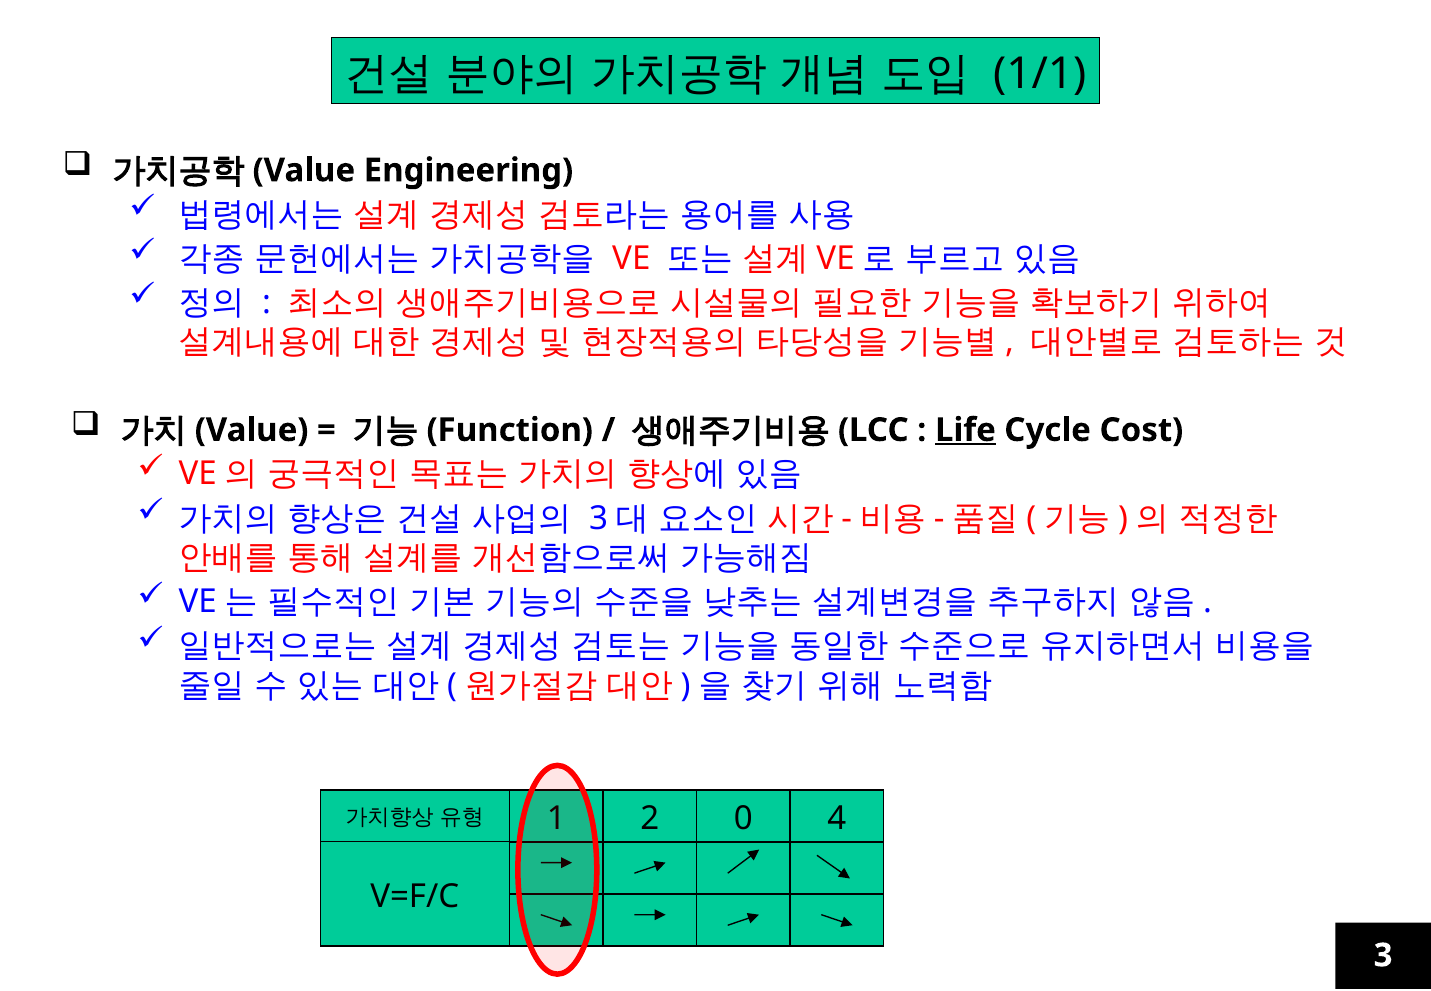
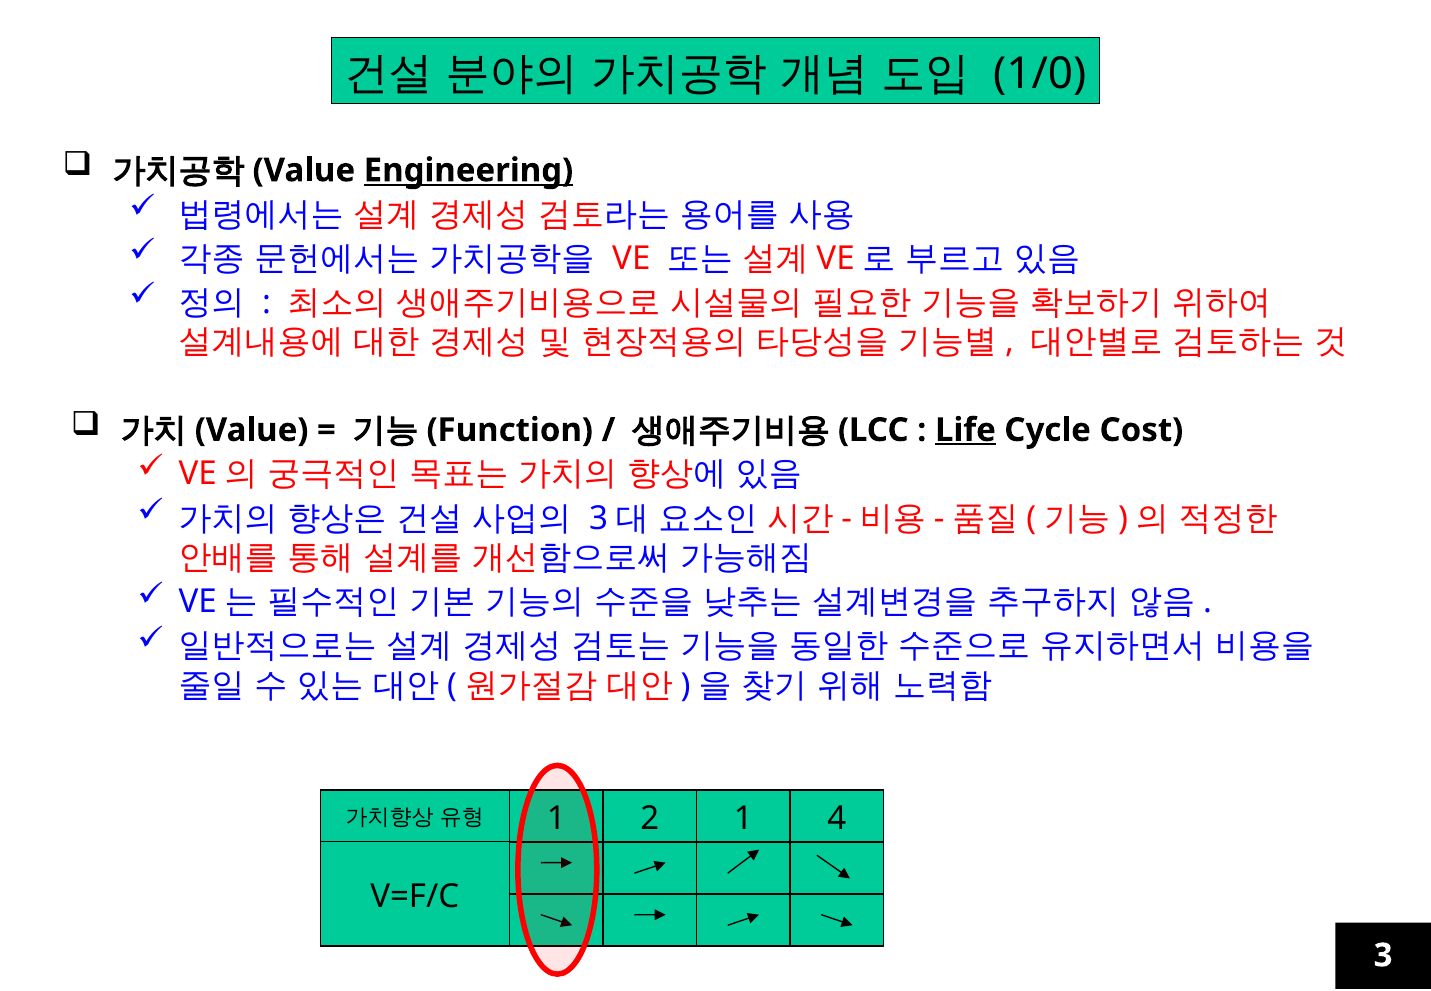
1/1: 1/1 -> 1/0 (1040, 74)
Engineering underline: none -> present (468, 170)
2 0: 0 -> 1 (743, 818)
